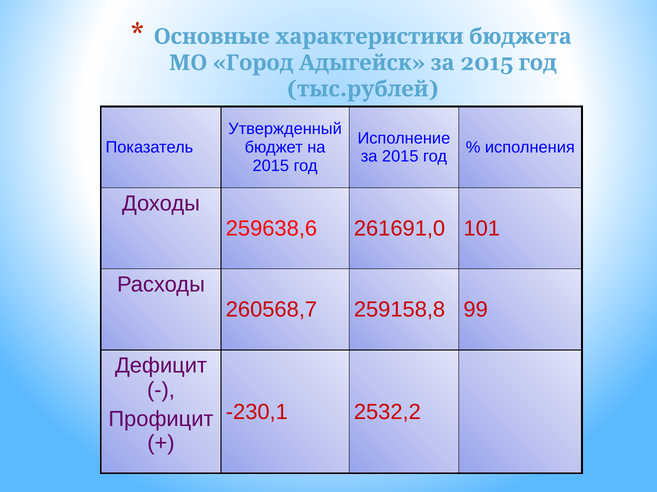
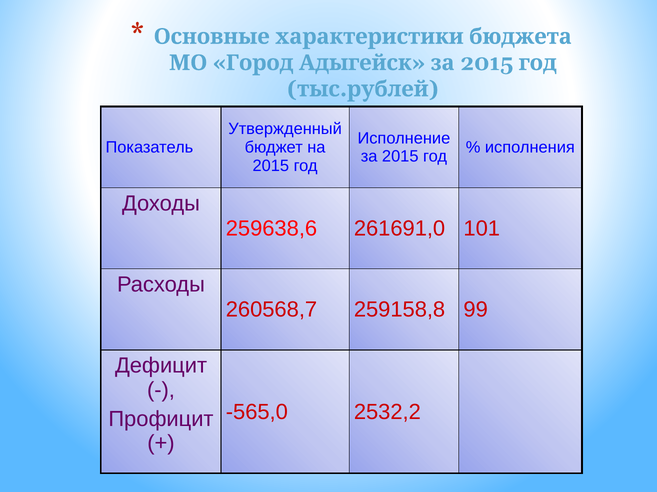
-230,1: -230,1 -> -565,0 (257, 413)
